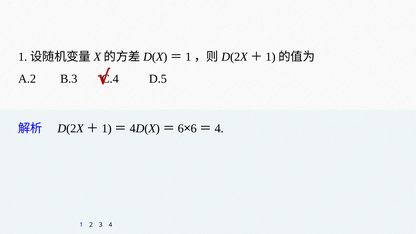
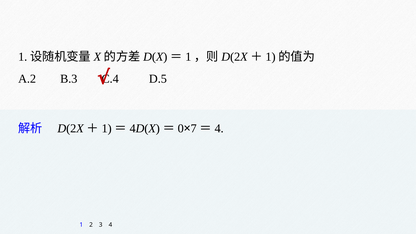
6: 6 -> 0 (181, 128)
6: 6 -> 7 (194, 128)
